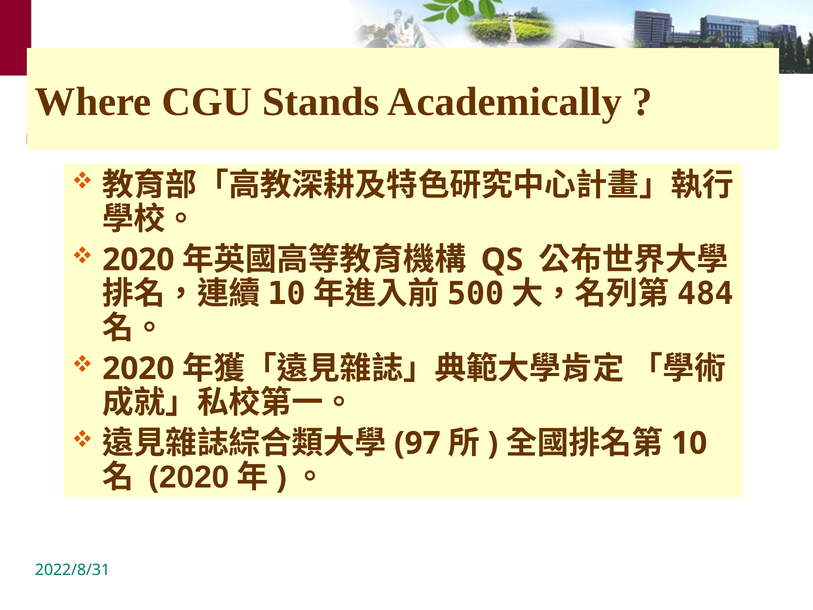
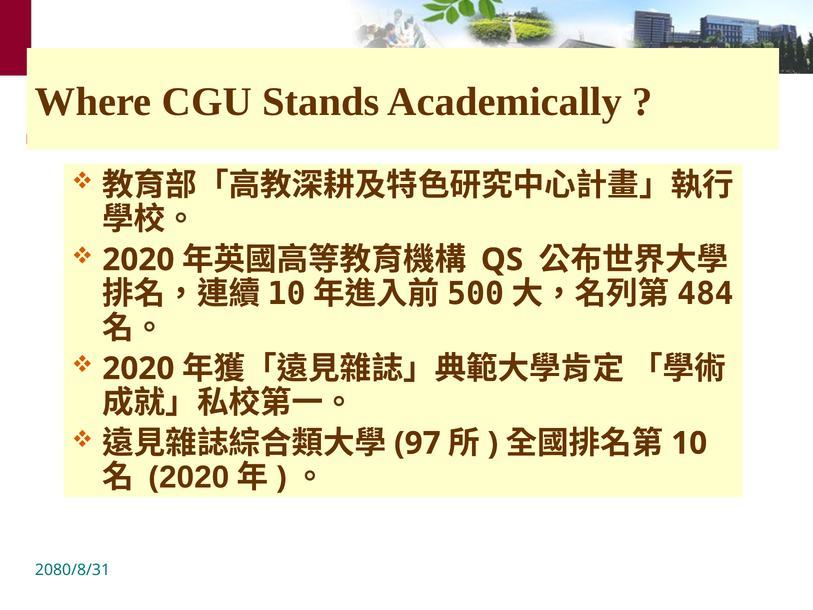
2022/8/31: 2022/8/31 -> 2080/8/31 (73, 570)
